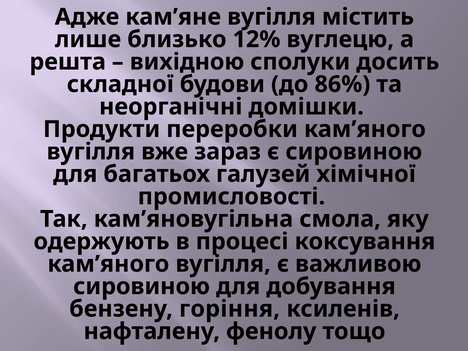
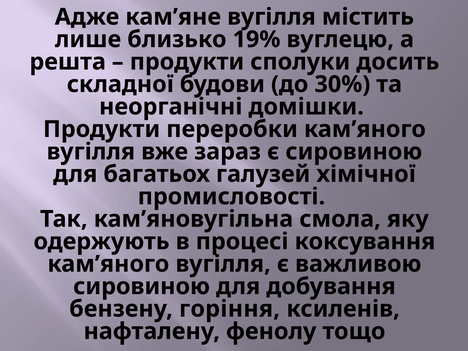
12%: 12% -> 19% (257, 39)
вихідною: вихідною -> продукти (187, 62)
86%: 86% -> 30% (342, 84)
